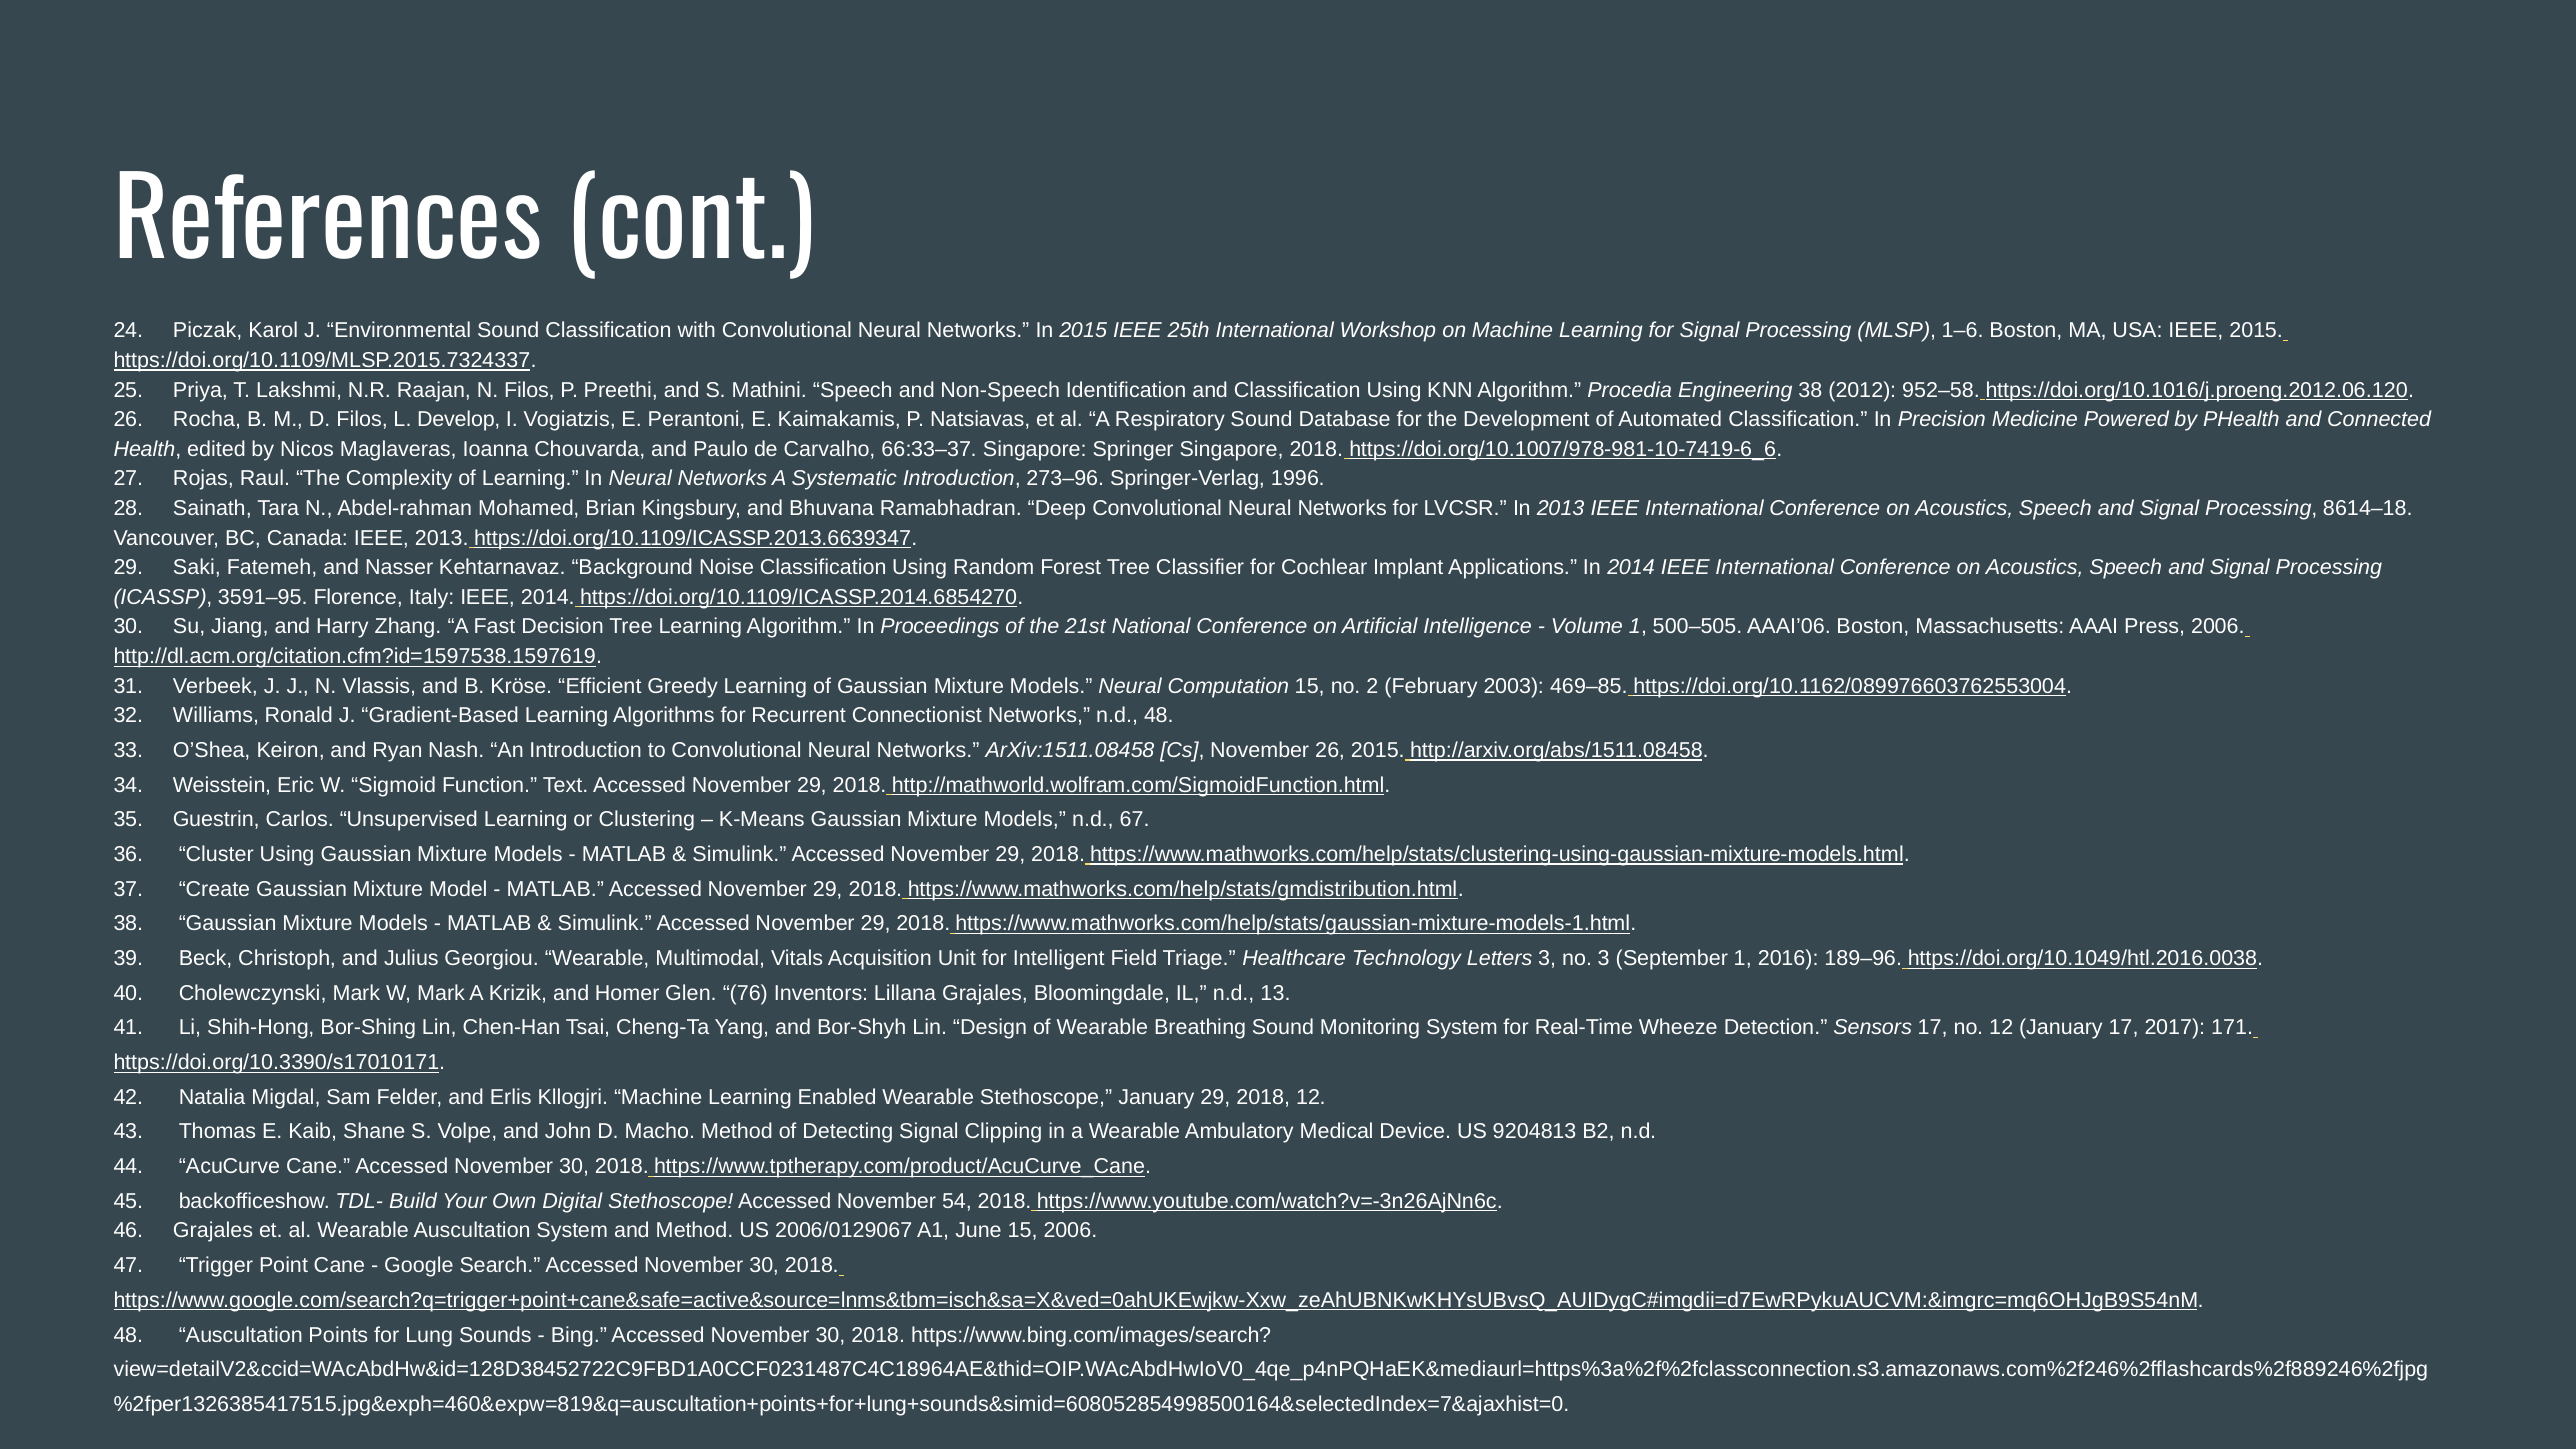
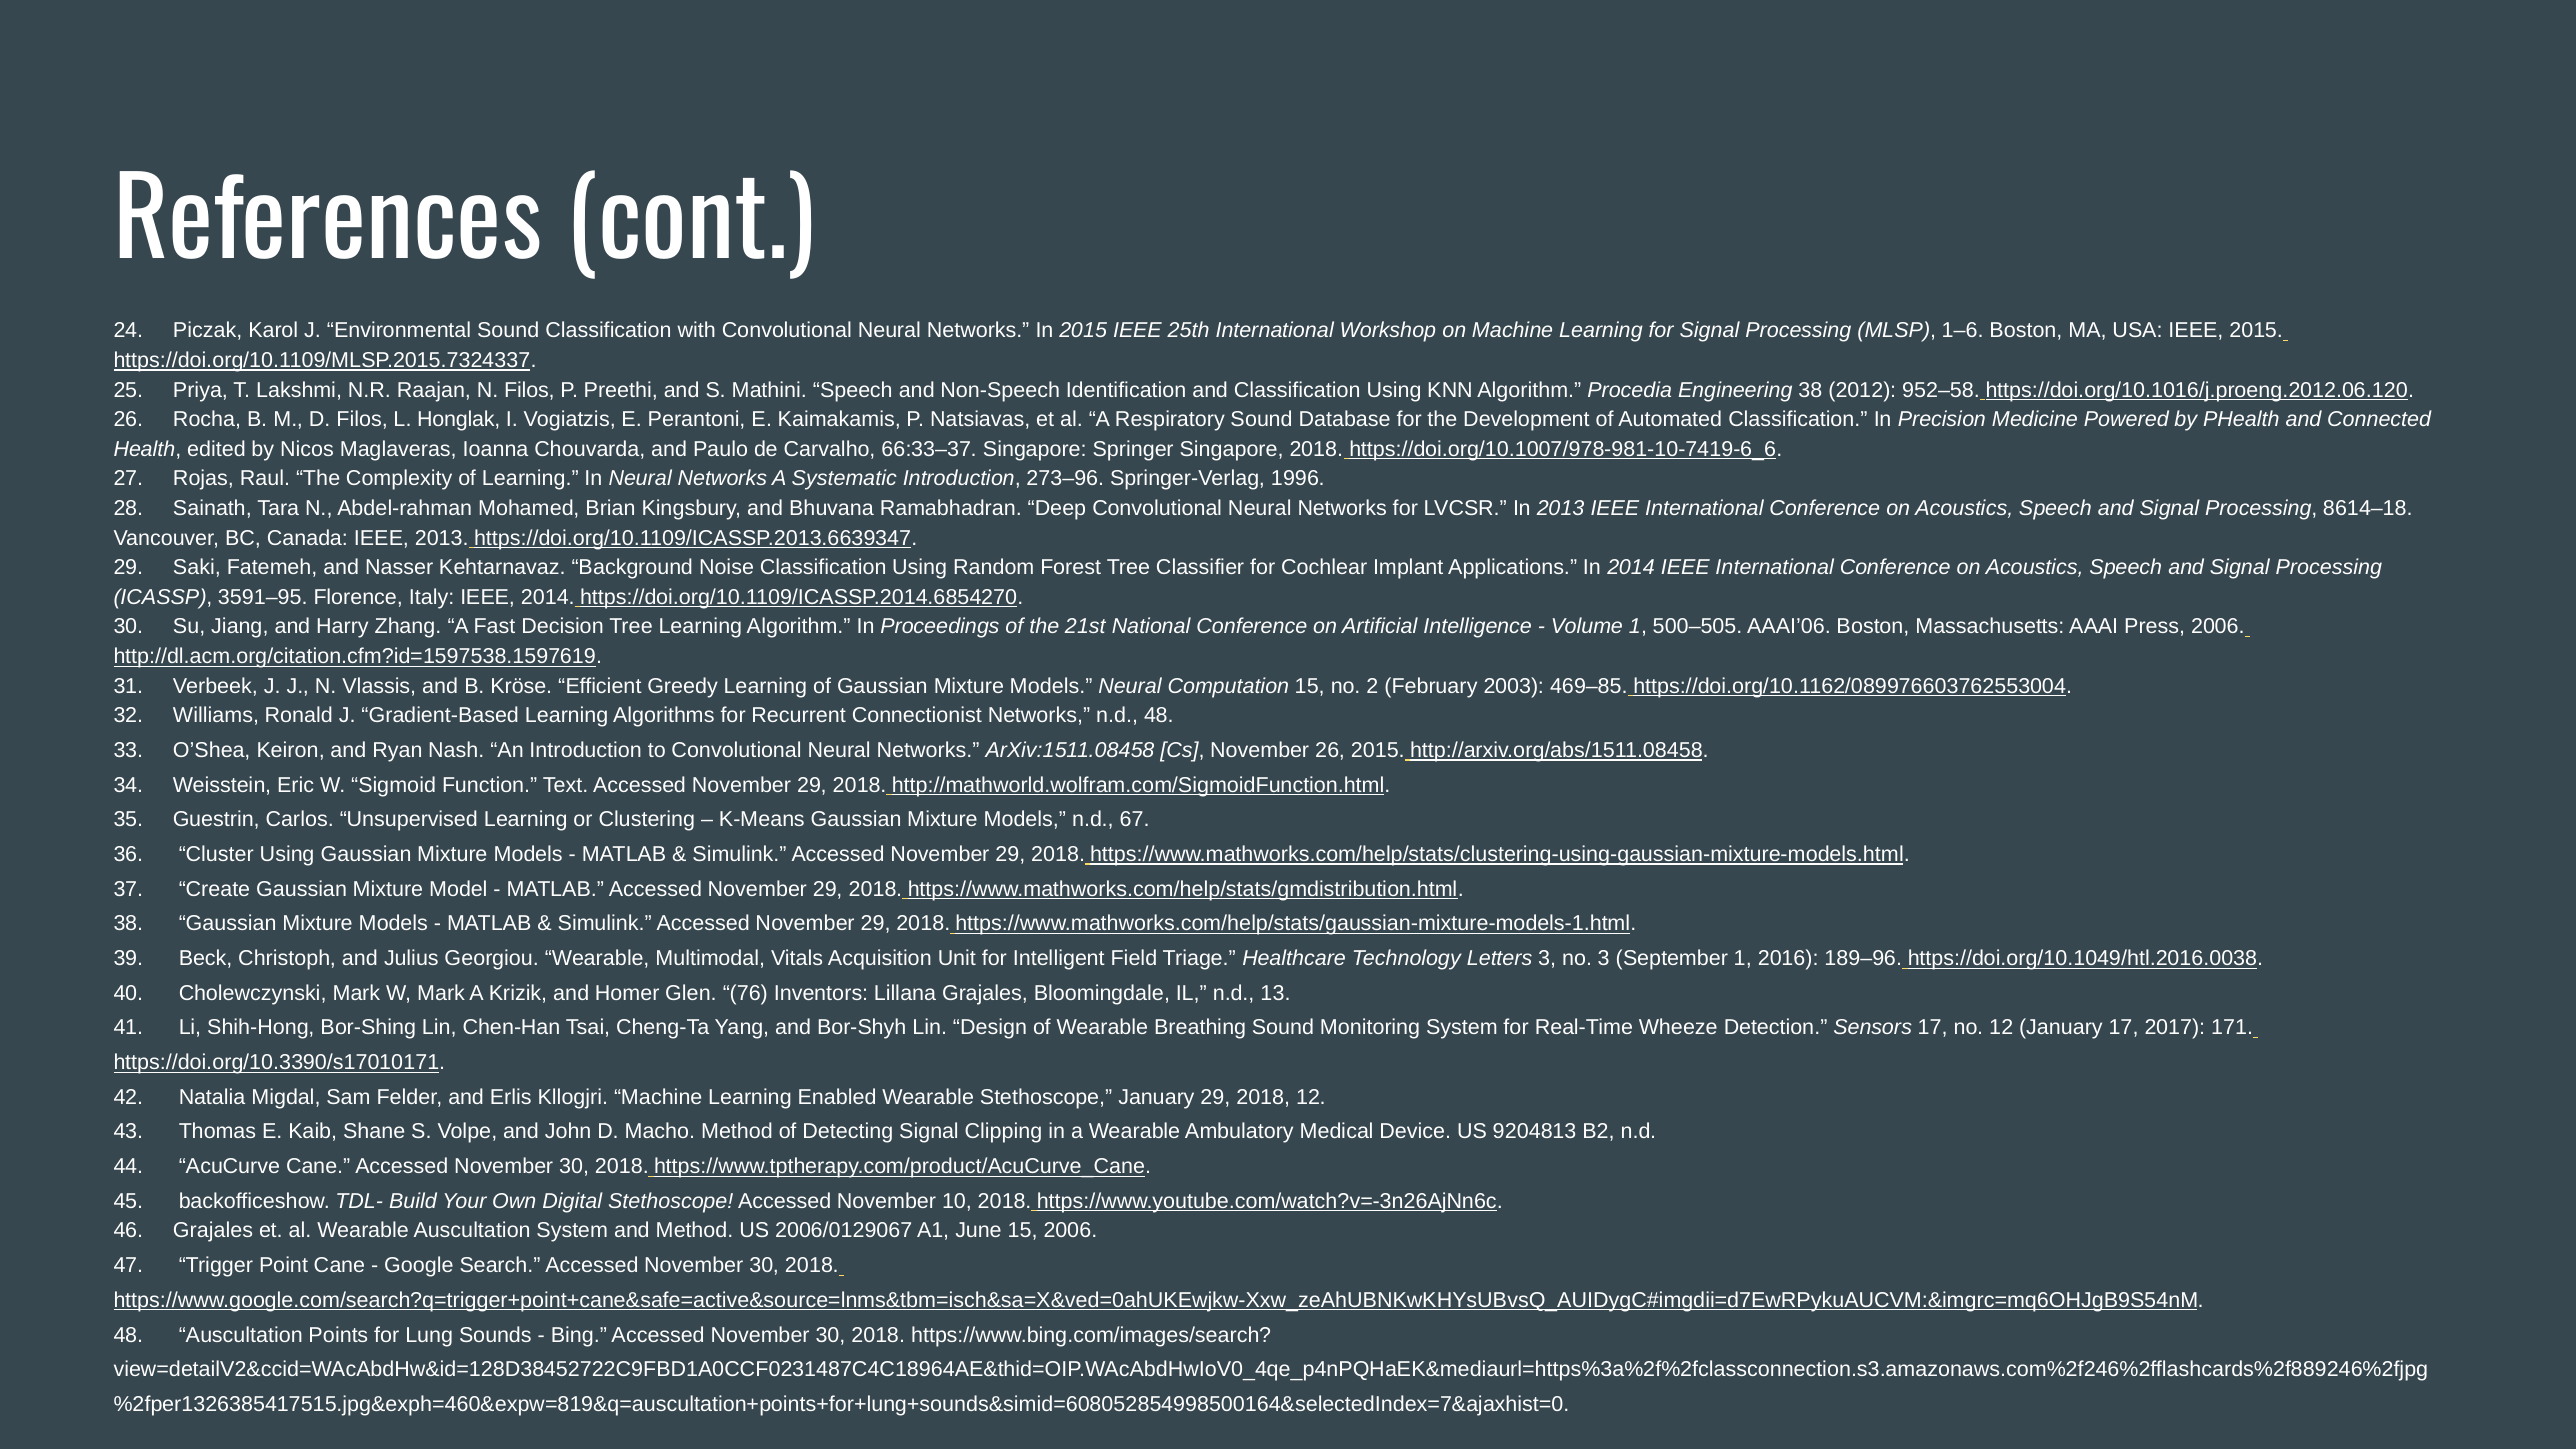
Develop: Develop -> Honglak (459, 420)
54: 54 -> 10 (957, 1201)
